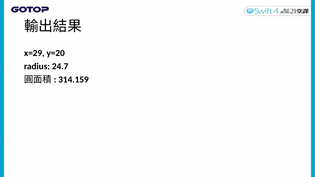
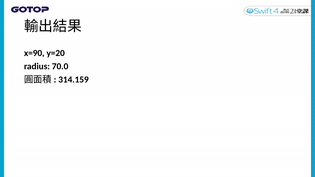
x=29: x=29 -> x=90 (34, 53)
24.7: 24.7 -> 70.0 (60, 66)
